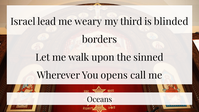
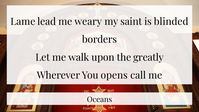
Israel: Israel -> Lame (23, 22)
third: third -> saint (131, 22)
sinned: sinned -> greatly (148, 57)
